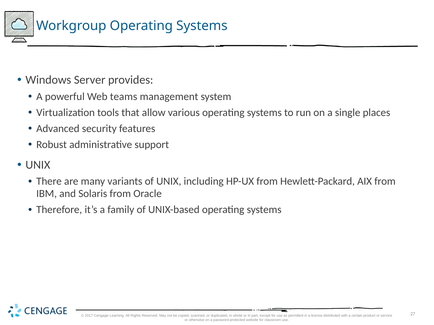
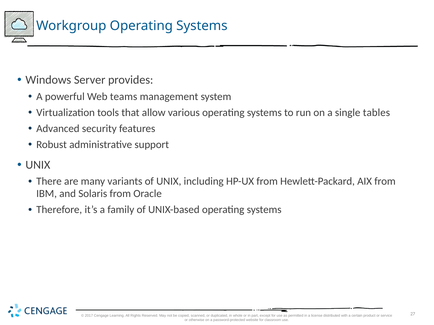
places: places -> tables (376, 113)
